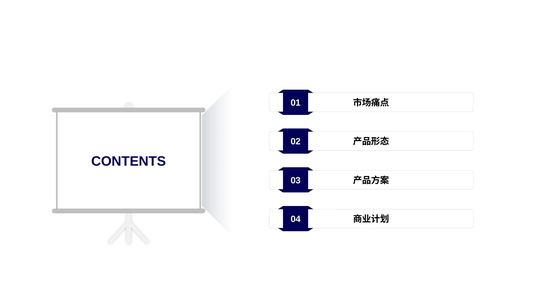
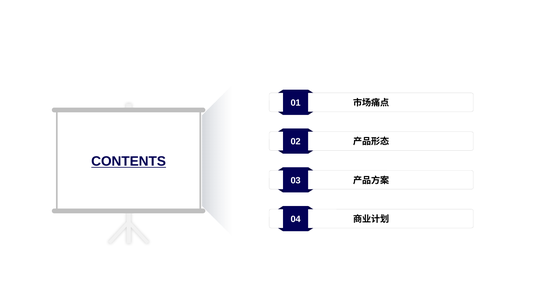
CONTENTS underline: none -> present (129, 161)
